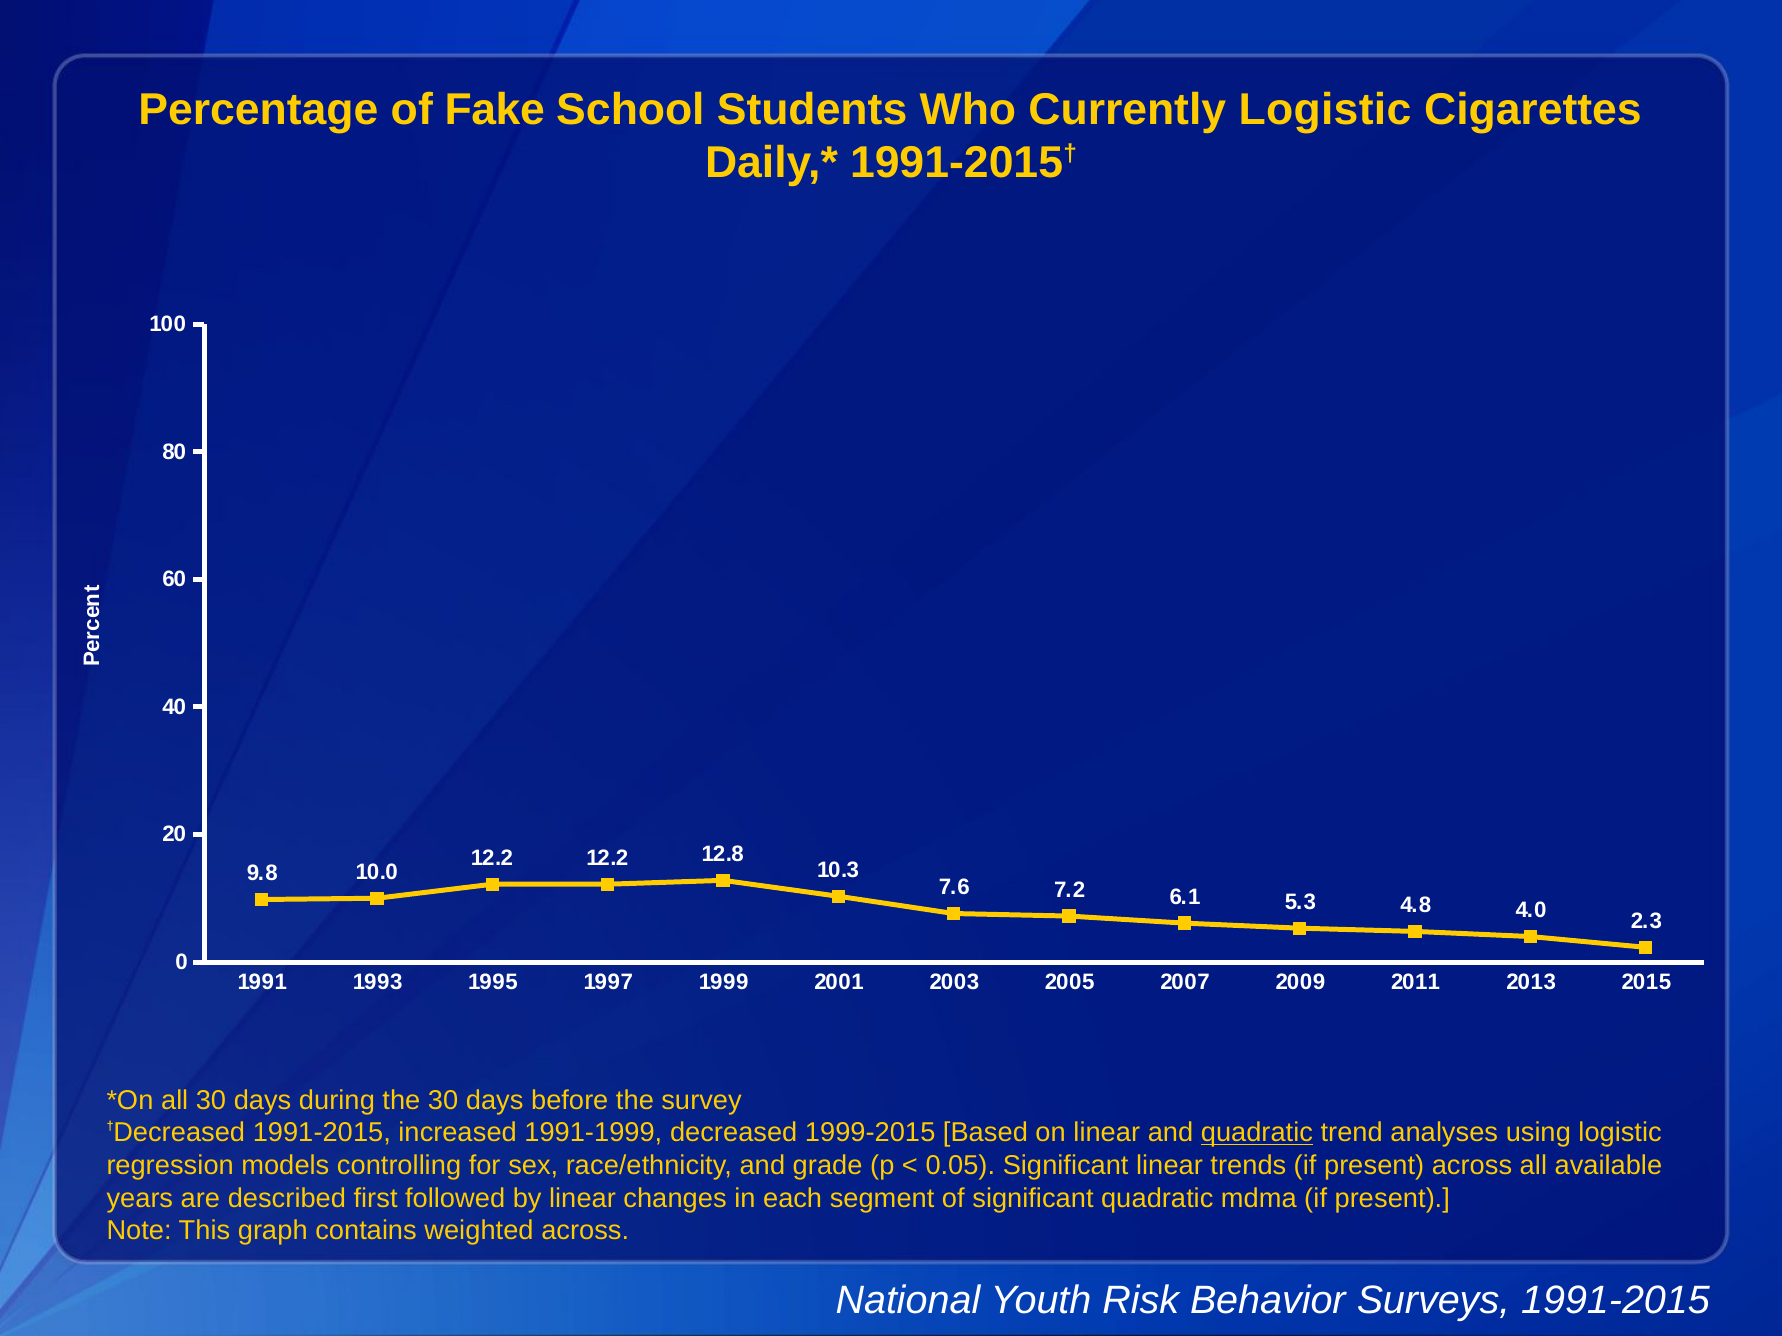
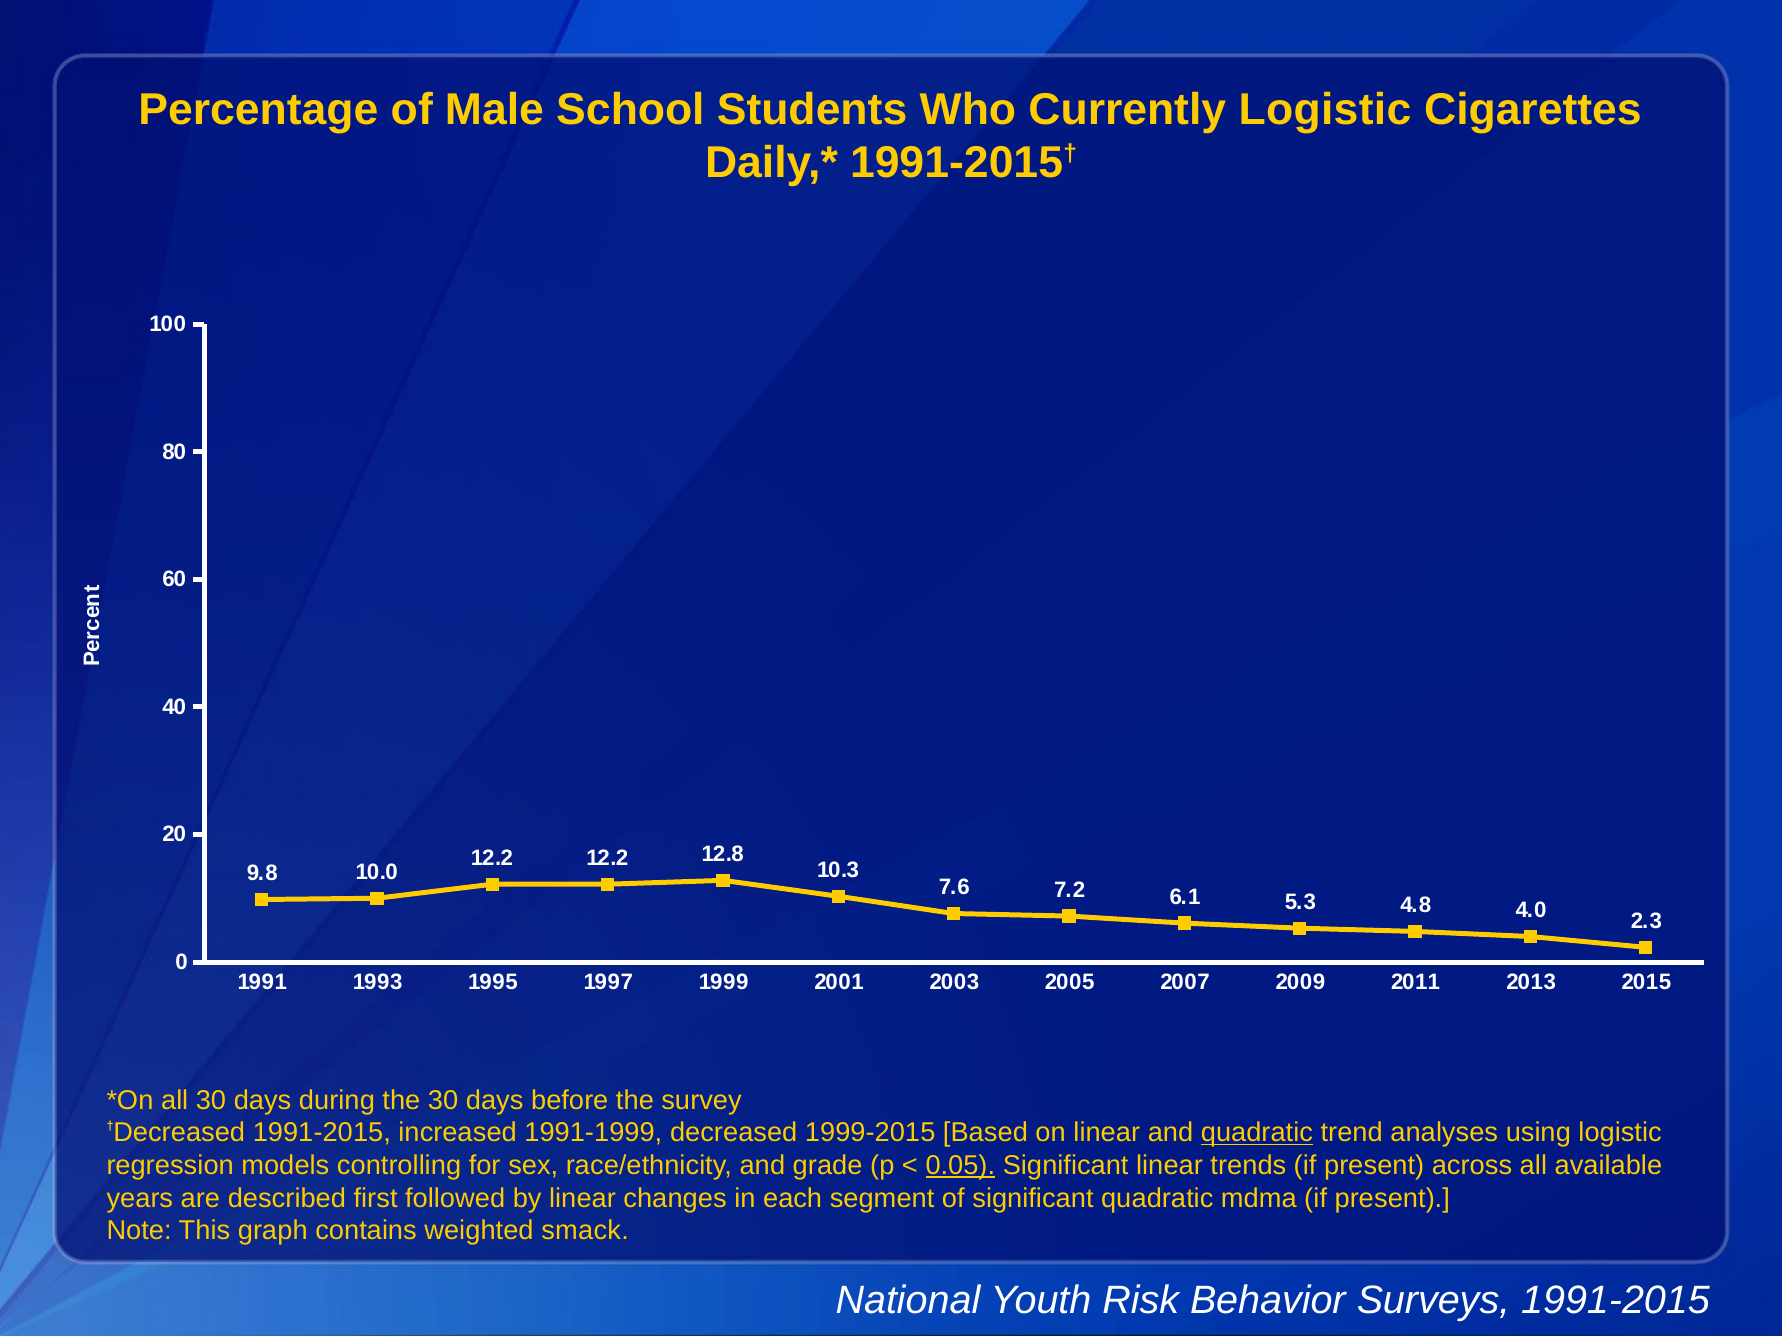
Fake: Fake -> Male (494, 110)
0.05 underline: none -> present (960, 1166)
weighted across: across -> smack (585, 1231)
